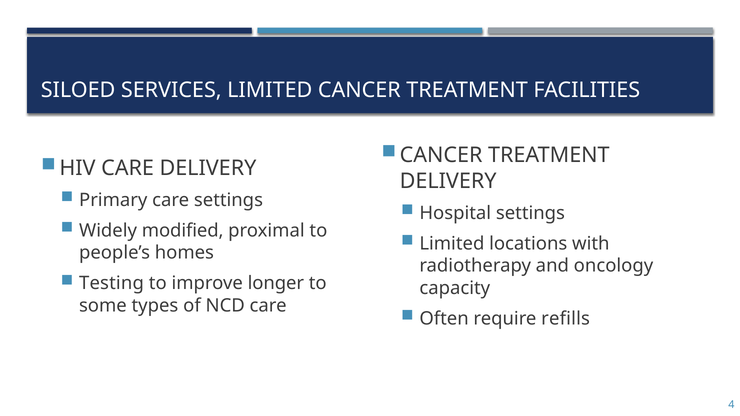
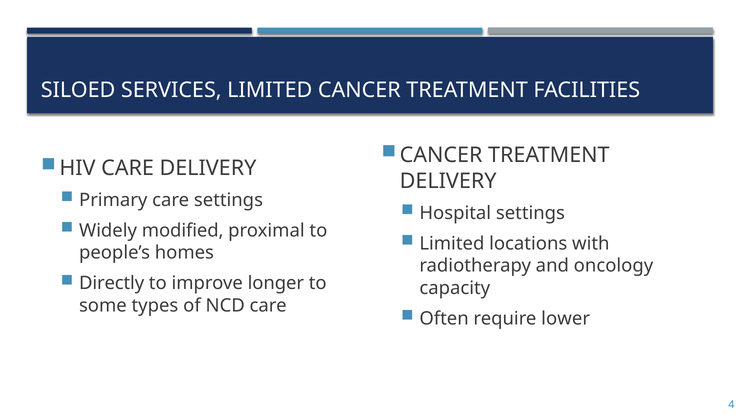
Testing: Testing -> Directly (112, 283)
refills: refills -> lower (566, 319)
